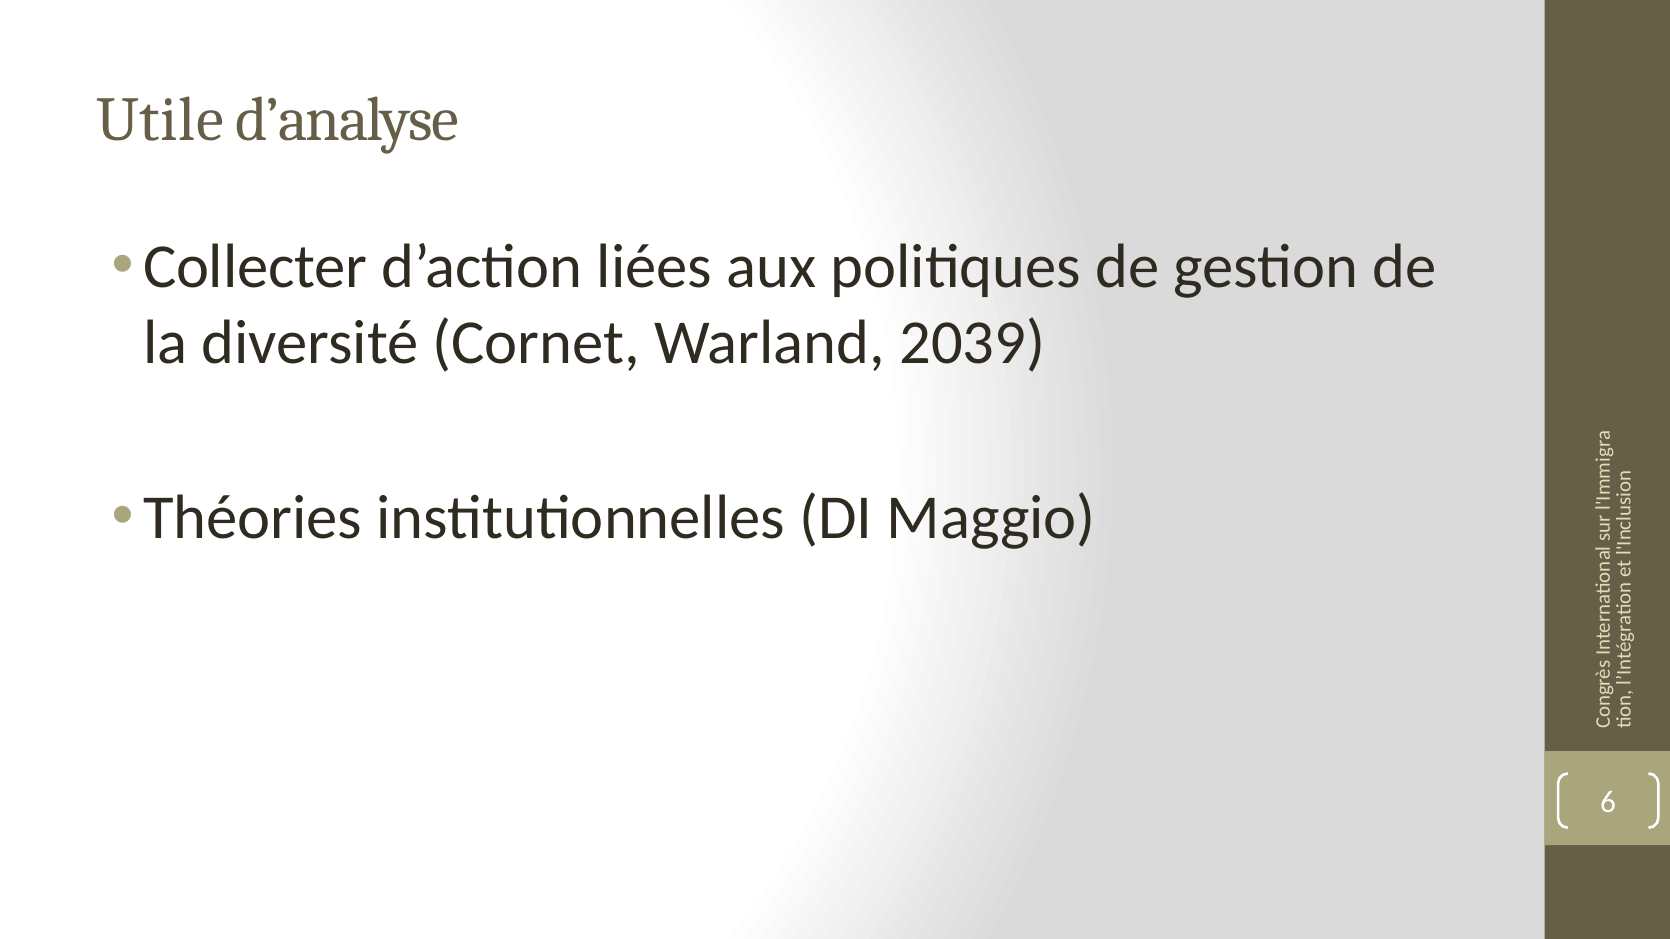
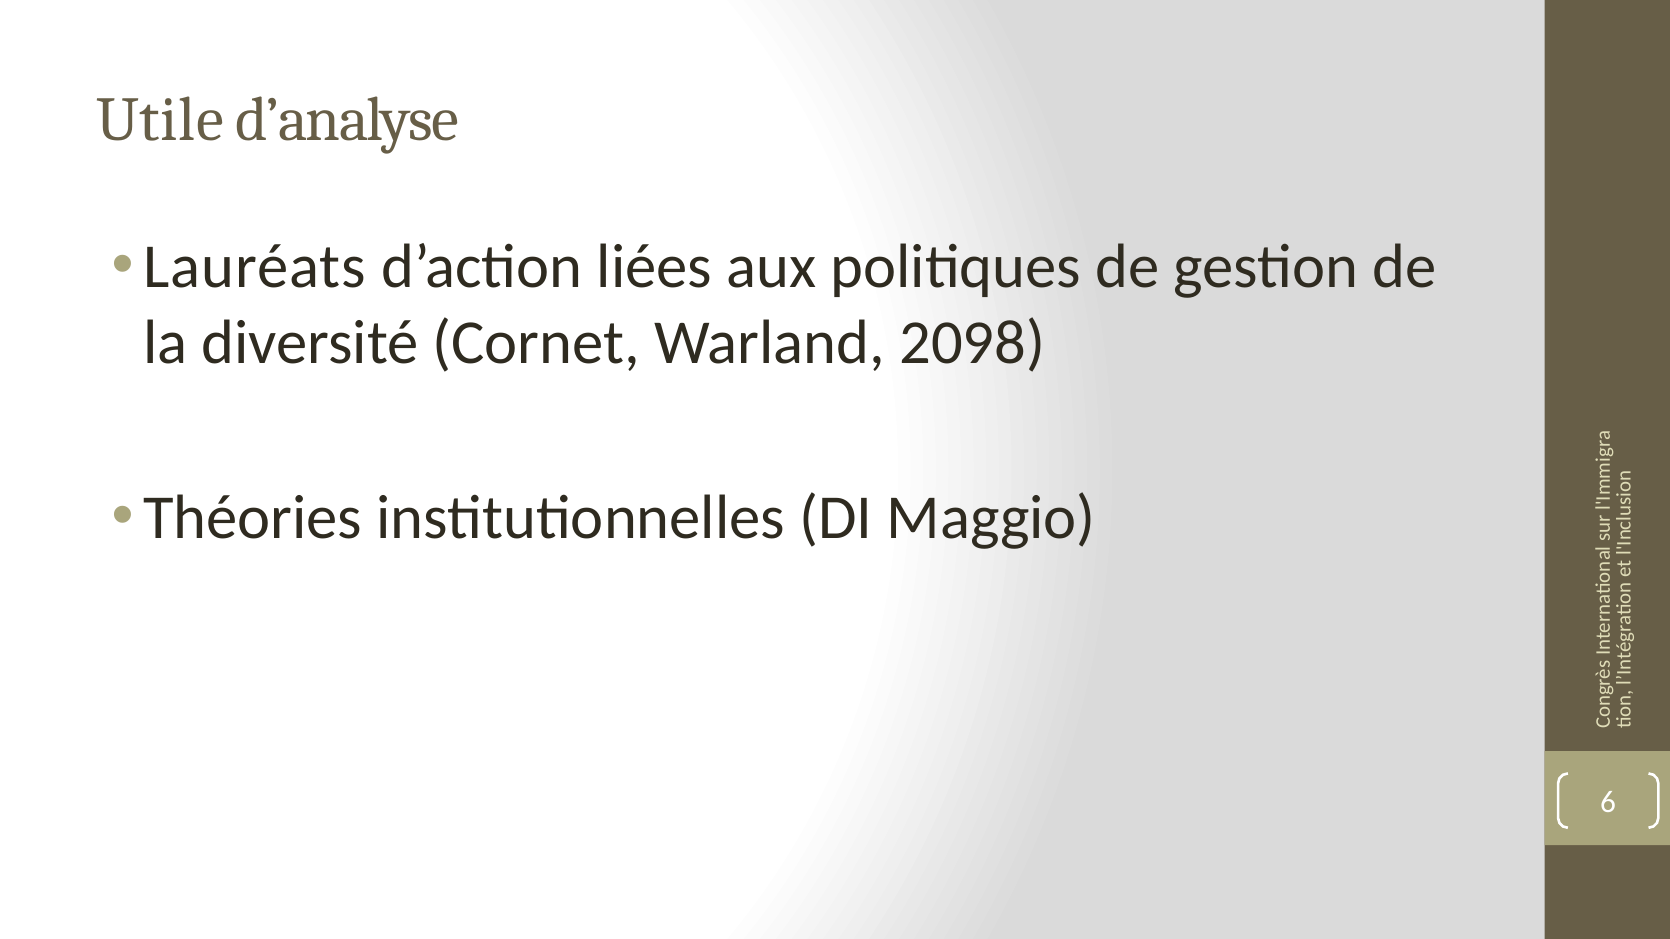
Collecter: Collecter -> Lauréats (255, 267)
2039: 2039 -> 2098 (972, 343)
